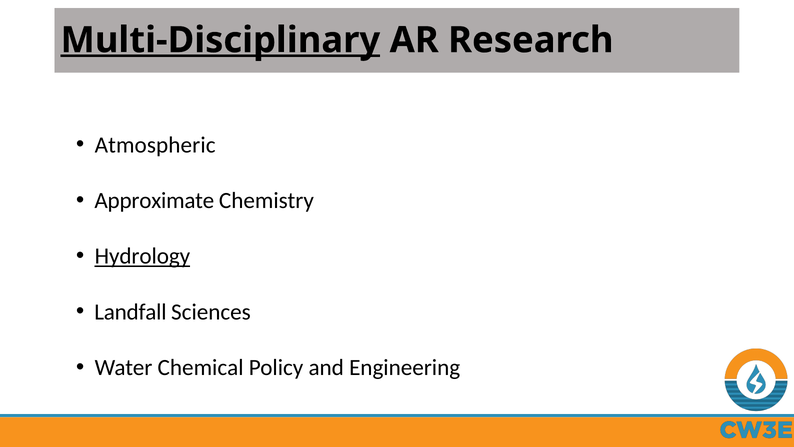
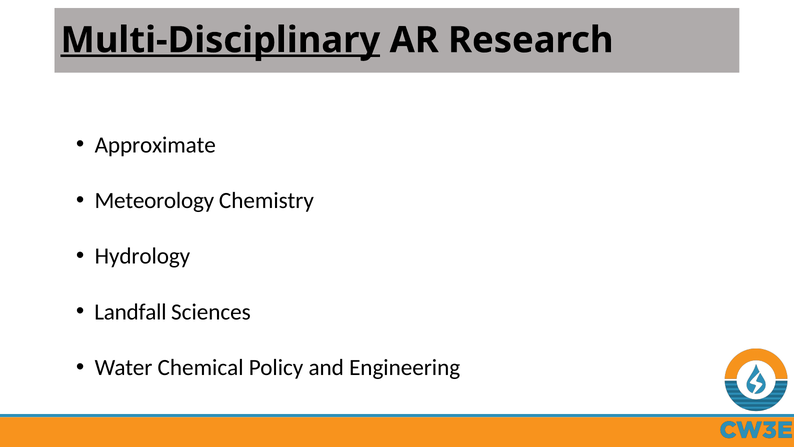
Atmospheric: Atmospheric -> Approximate (155, 145)
Approximate: Approximate -> Meteorology (154, 201)
Hydrology underline: present -> none (142, 256)
